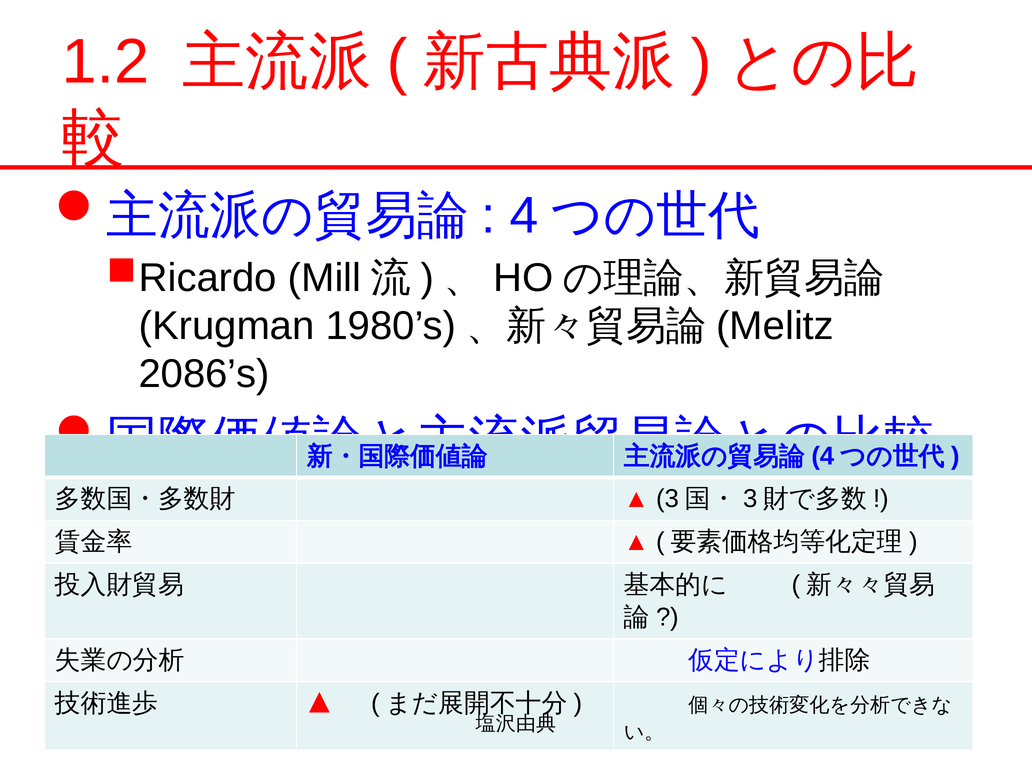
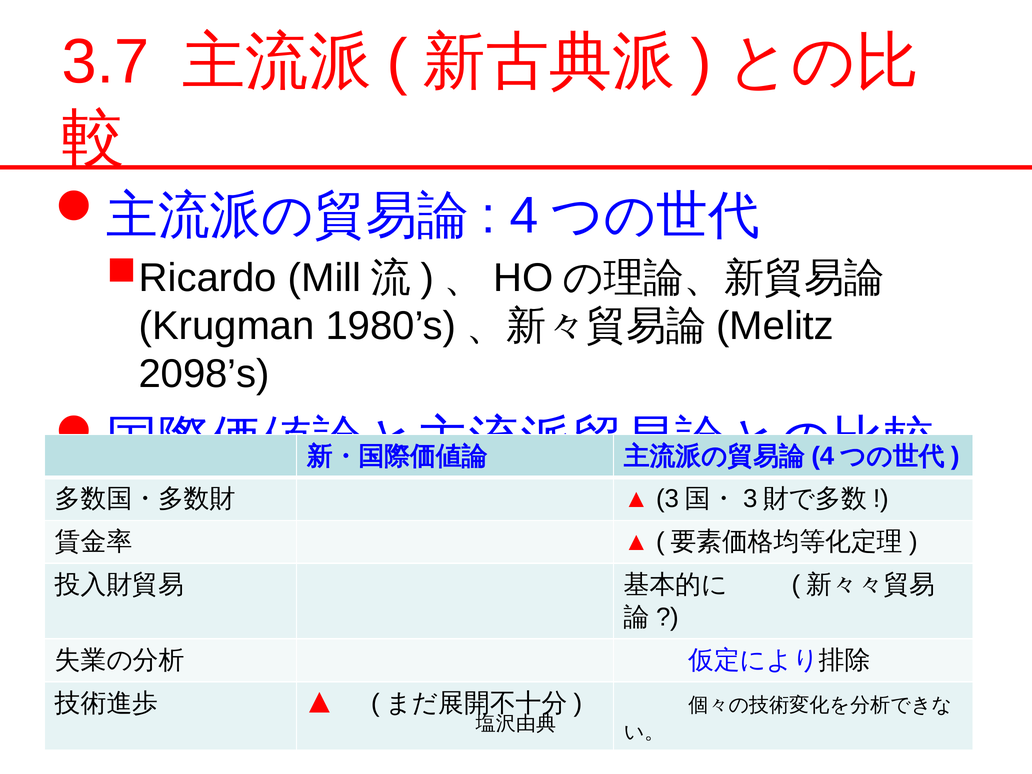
1.2: 1.2 -> 3.7 (106, 62)
2086’s: 2086’s -> 2098’s (204, 374)
